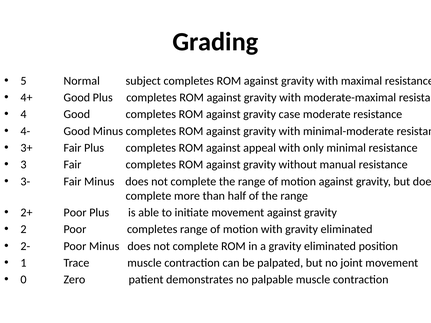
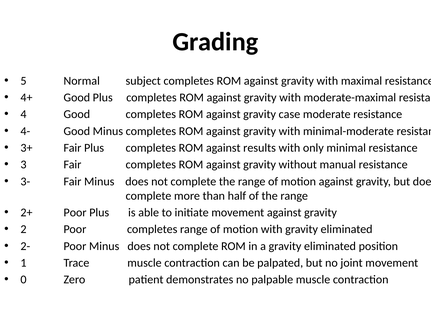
appeal: appeal -> results (260, 148)
